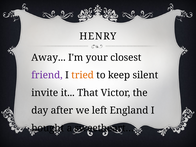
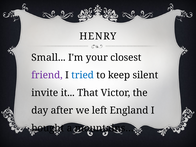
Away: Away -> Small (48, 58)
tried colour: orange -> blue (83, 75)
sweetheart…: sweetheart… -> mountains… (104, 128)
